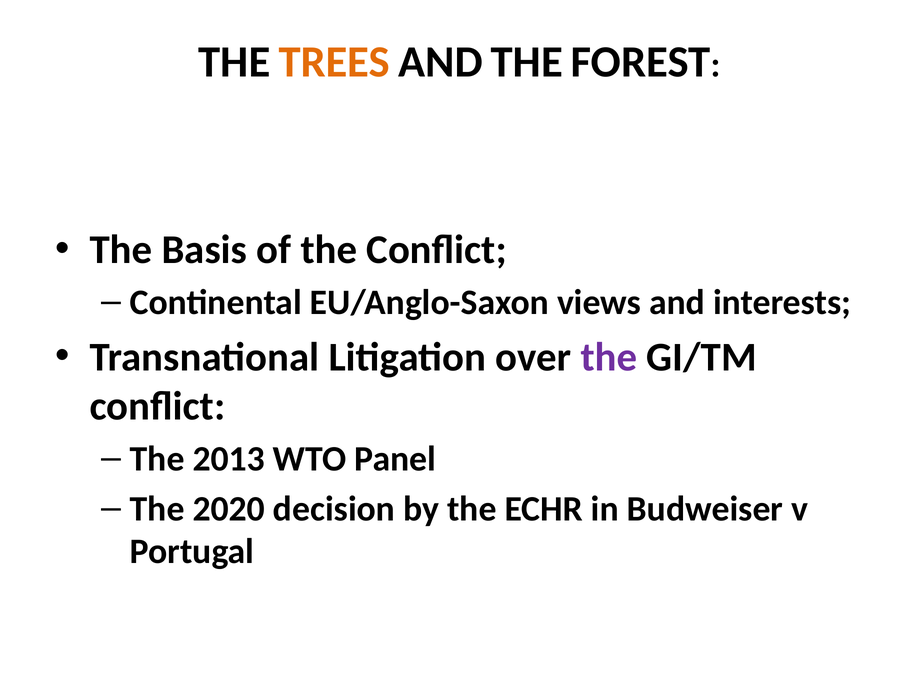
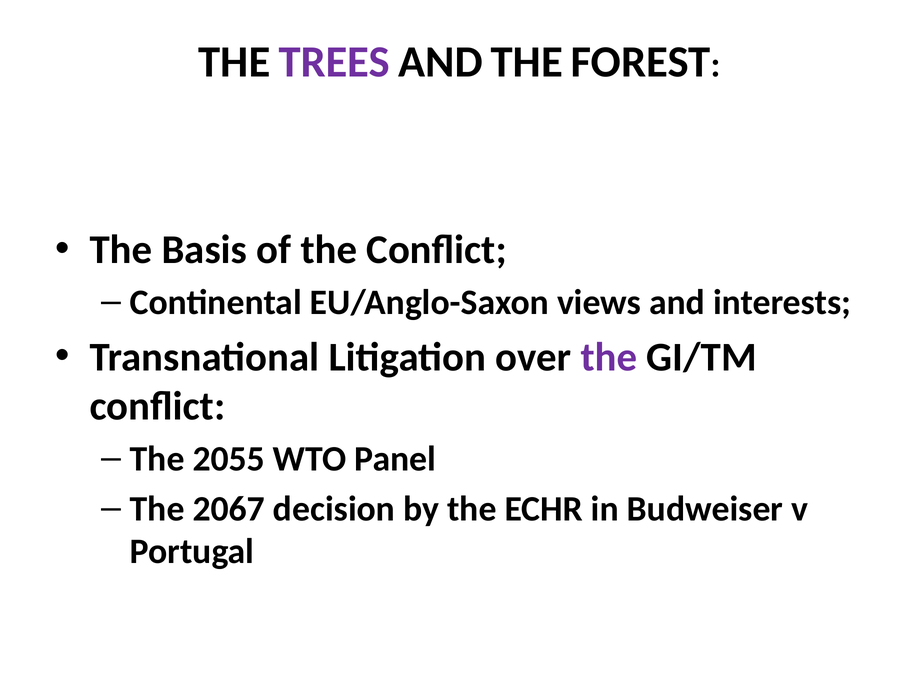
TREES colour: orange -> purple (334, 62)
2013: 2013 -> 2055 (229, 459)
2020: 2020 -> 2067 (229, 509)
